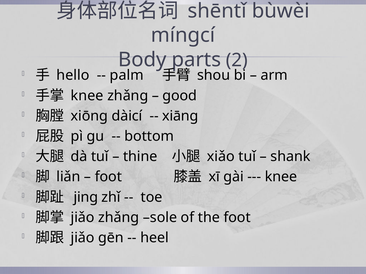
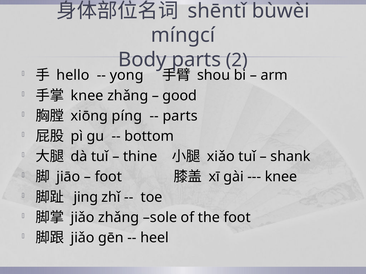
palm: palm -> yong (127, 75)
dàicí: dàicí -> píng (127, 116)
xiāng: xiāng -> parts (180, 116)
liǎn: liǎn -> jiāo (68, 177)
